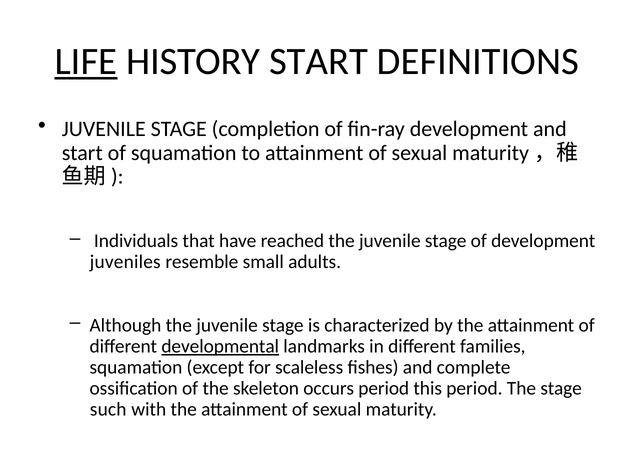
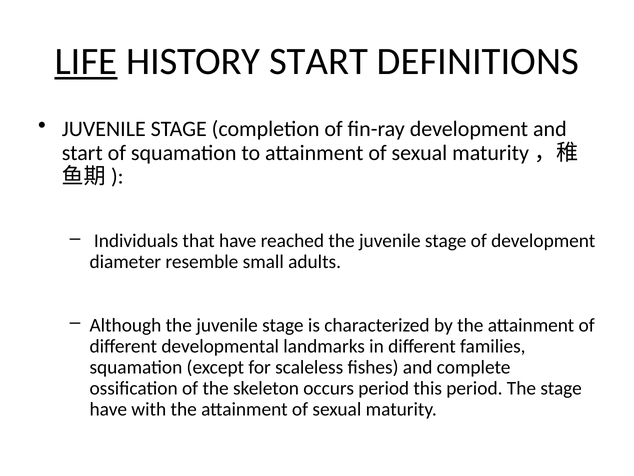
juveniles: juveniles -> diameter (125, 262)
developmental underline: present -> none (220, 346)
such: such -> have (108, 409)
